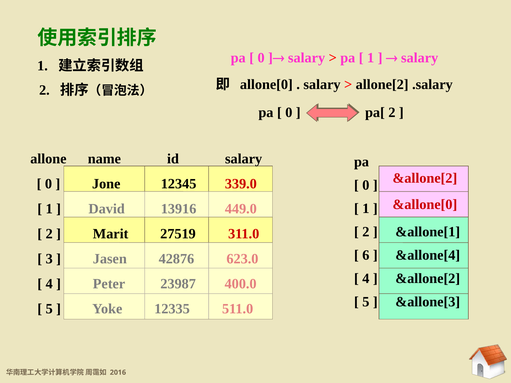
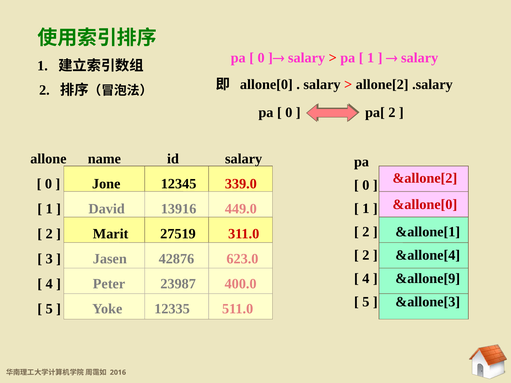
6: 6 -> 2 (366, 255)
&allone[2: &allone[2 -> &allone[9 (428, 279)
